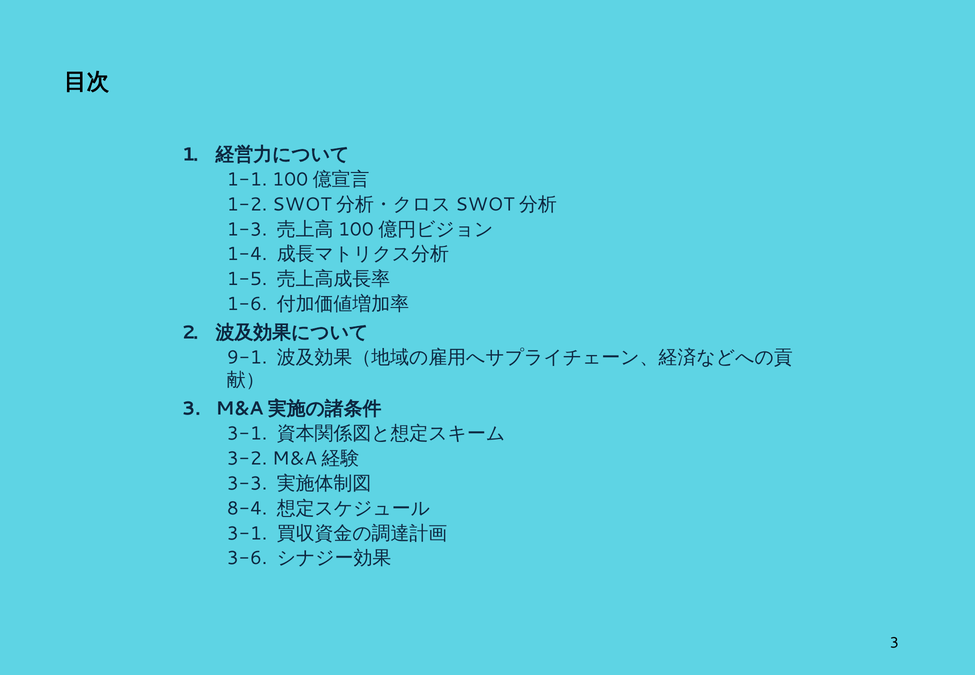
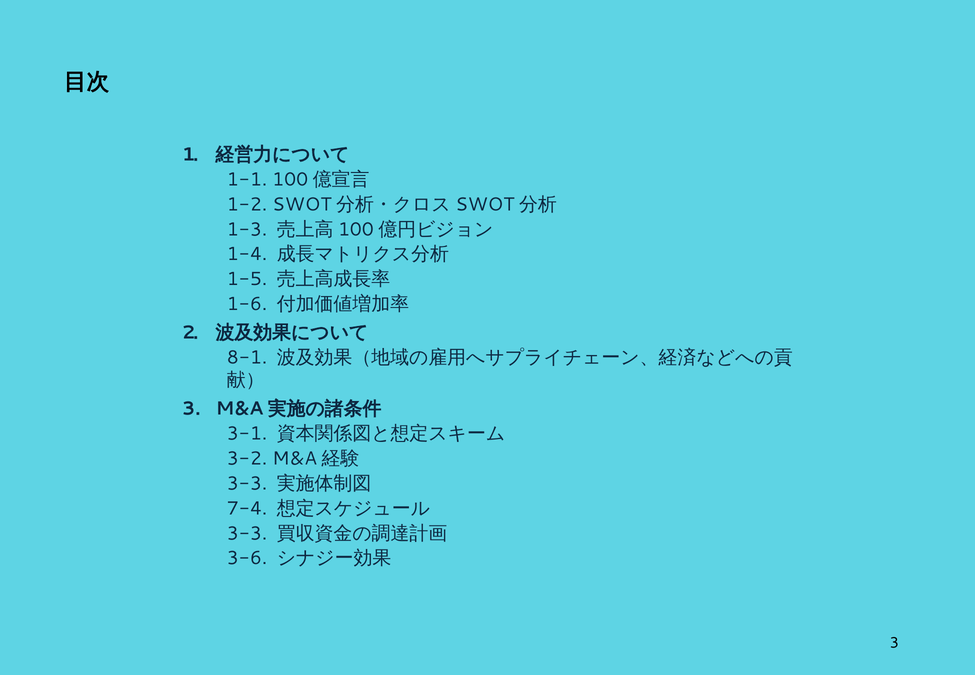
9-1: 9-1 -> 8-1 (247, 357)
8-4: 8-4 -> 7-4 (247, 508)
3-1: 3-1 -> 3-3 (247, 533)
